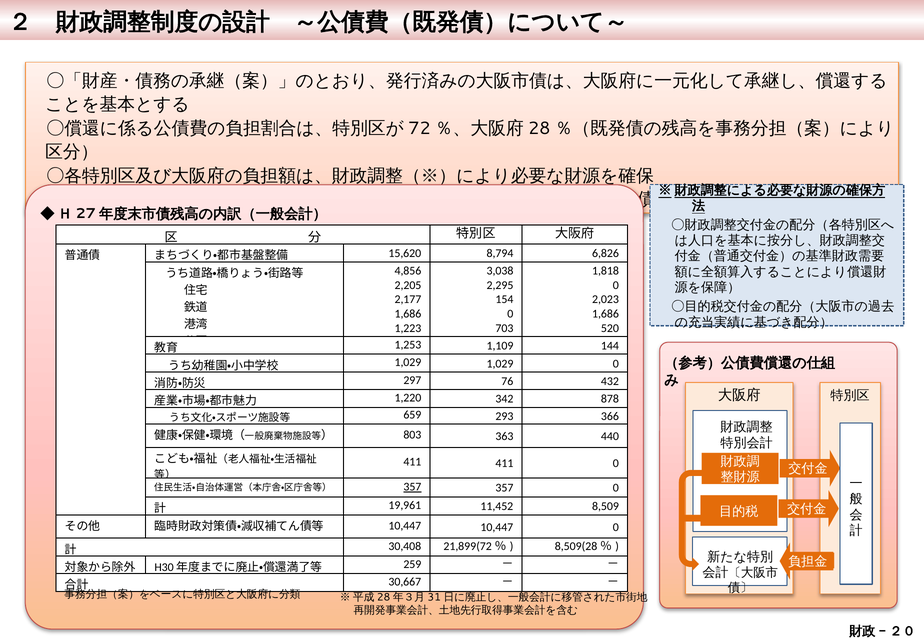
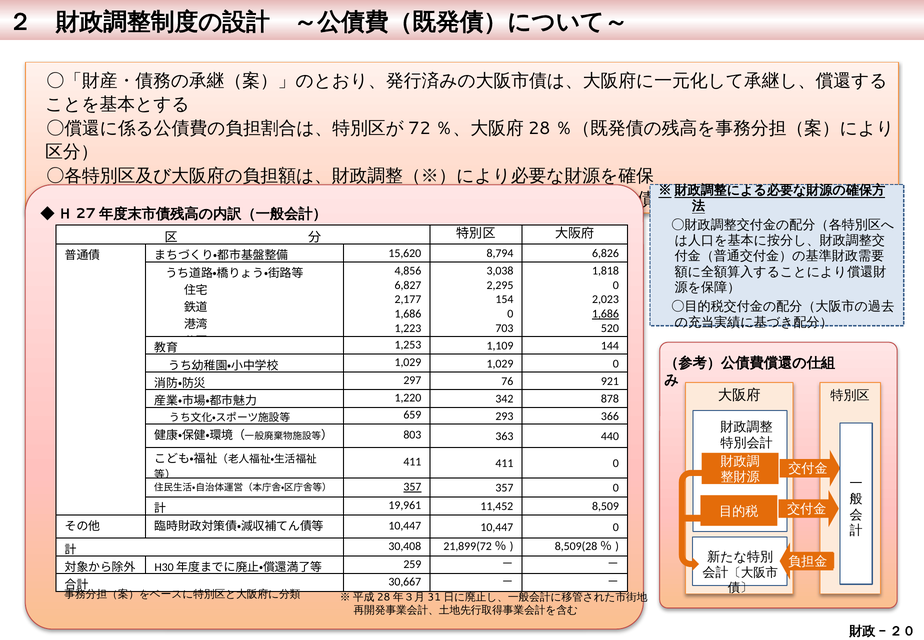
2,205: 2,205 -> 6,827 (408, 285)
1,686 underline: none -> present (606, 314)
432: 432 -> 921 (610, 381)
